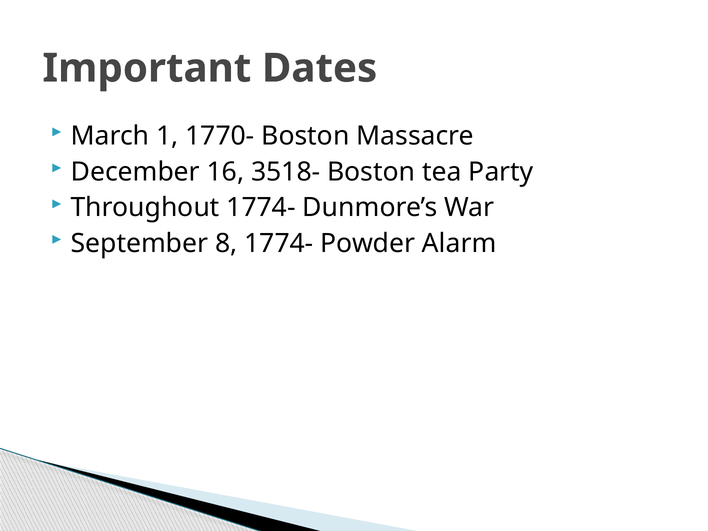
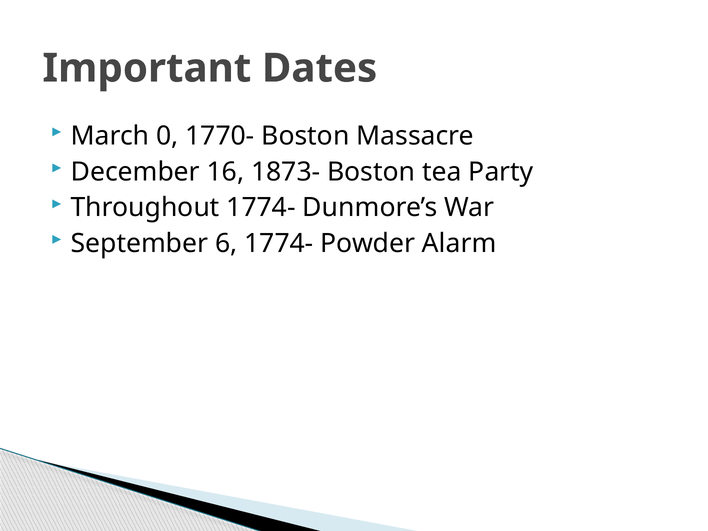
1: 1 -> 0 (167, 136)
3518-: 3518- -> 1873- (286, 172)
8: 8 -> 6 (226, 243)
